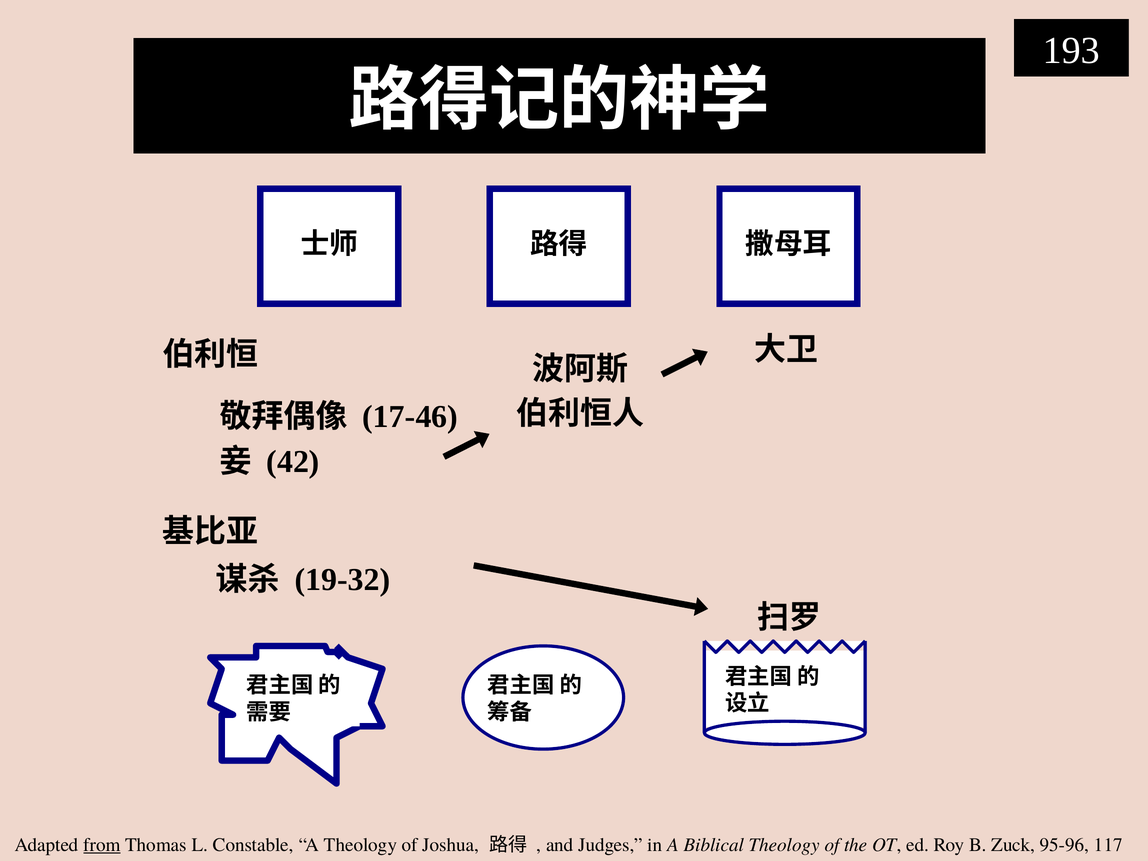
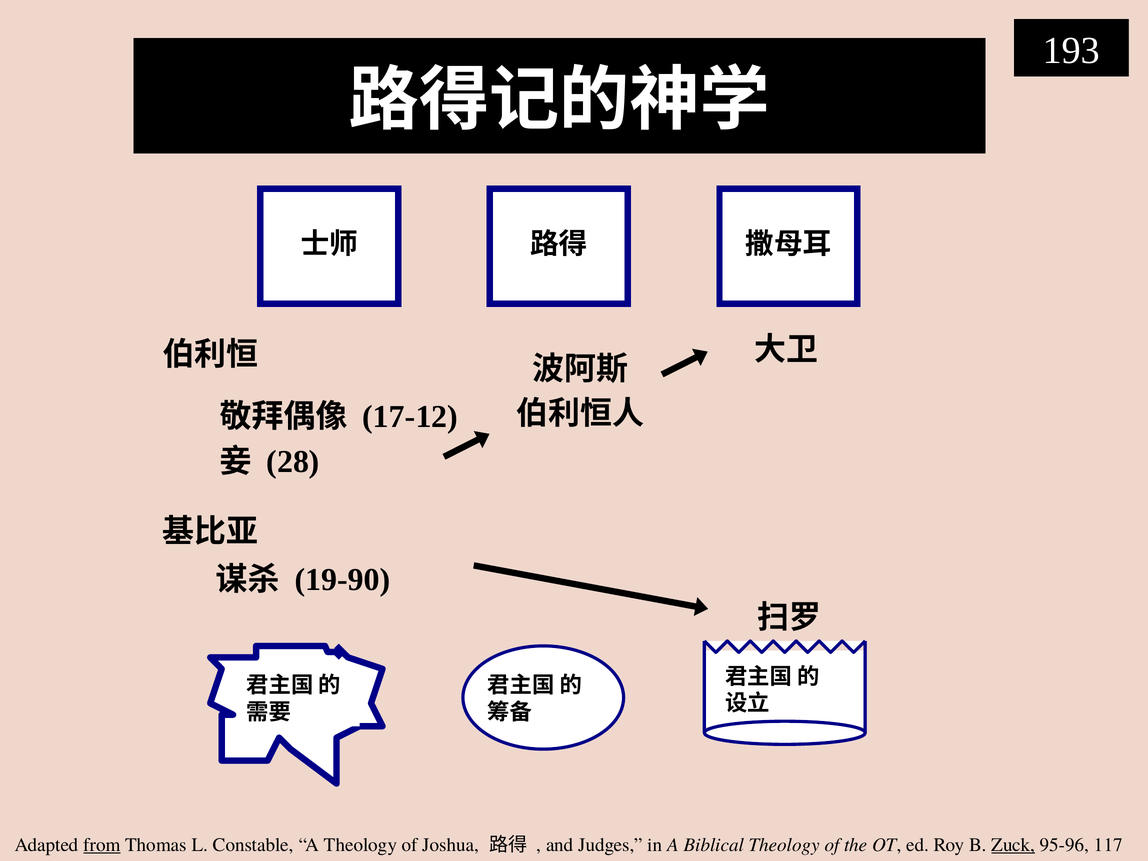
17-46: 17-46 -> 17-12 (410, 417)
42: 42 -> 28 (293, 462)
19-32: 19-32 -> 19-90 (343, 580)
Zuck underline: none -> present (1013, 845)
